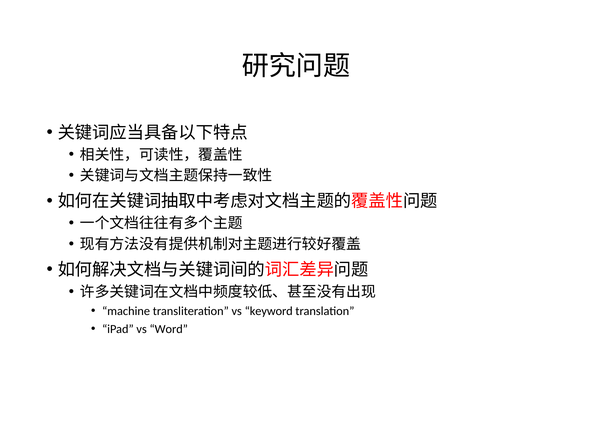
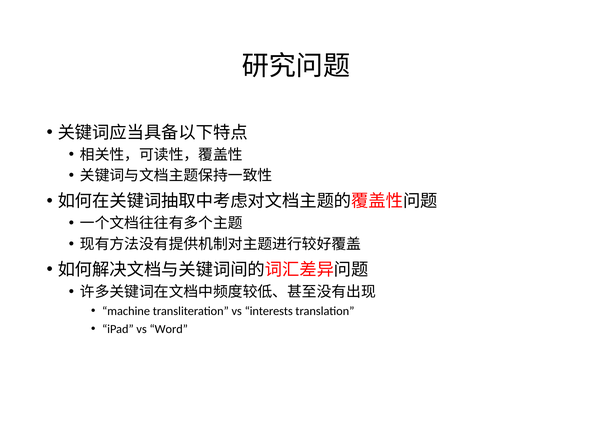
keyword: keyword -> interests (269, 311)
